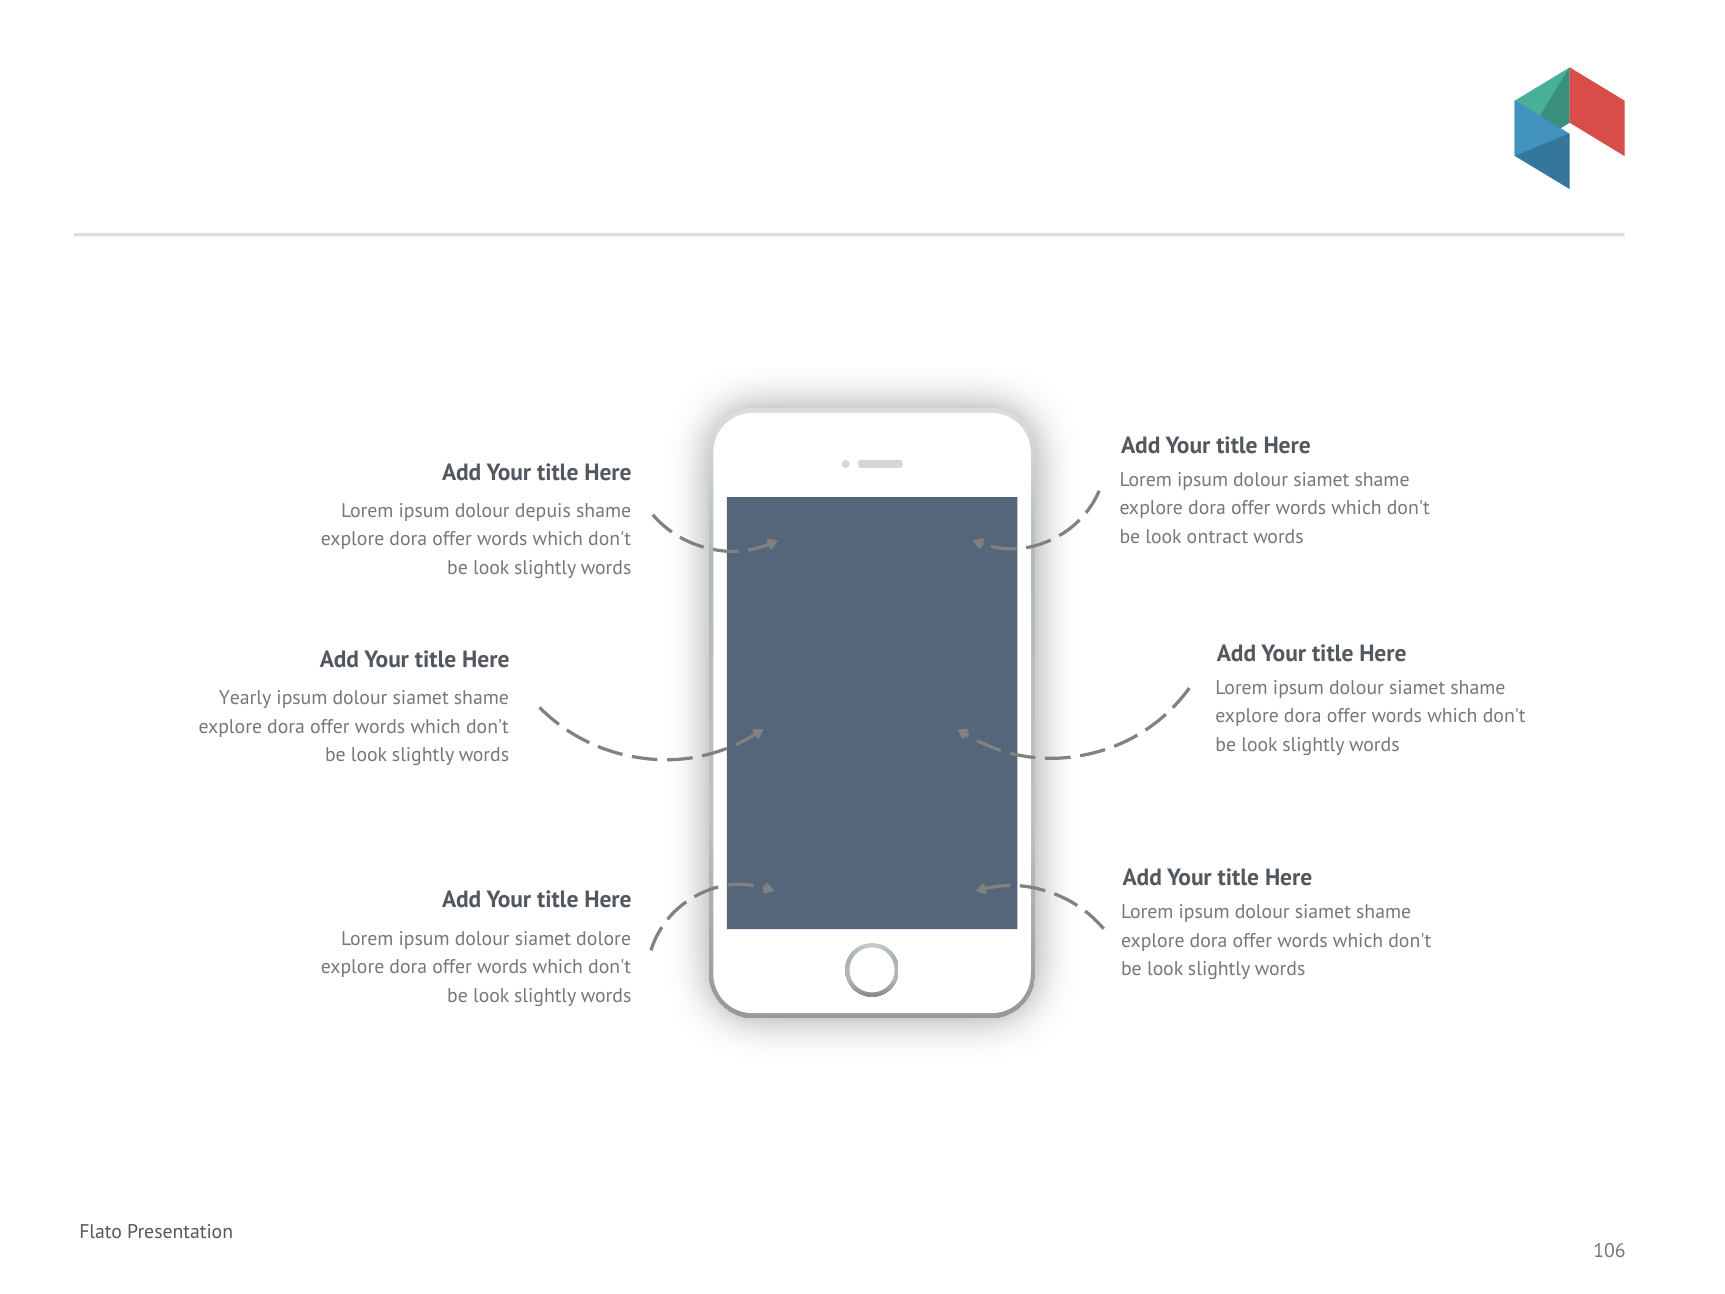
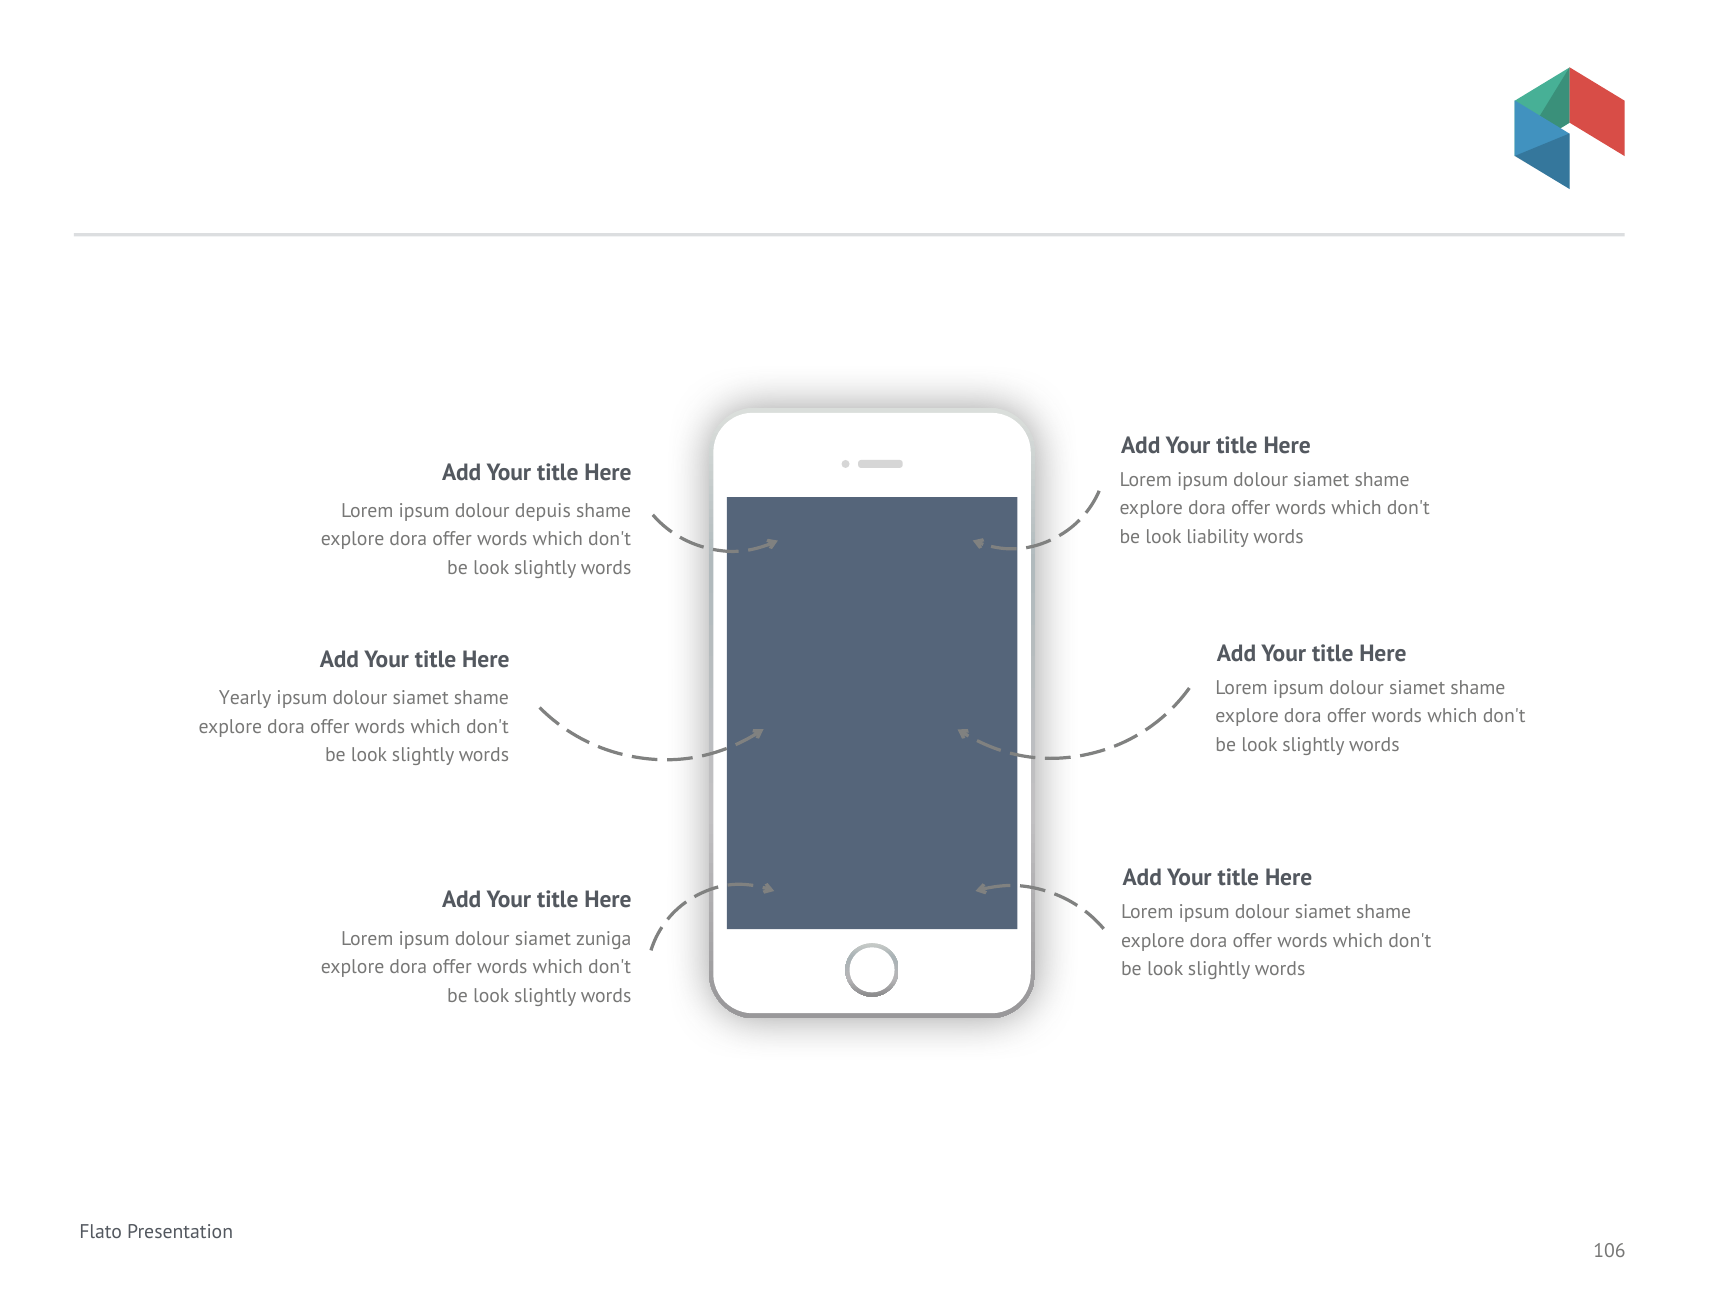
ontract: ontract -> liability (1218, 536)
dolore: dolore -> zuniga (604, 939)
